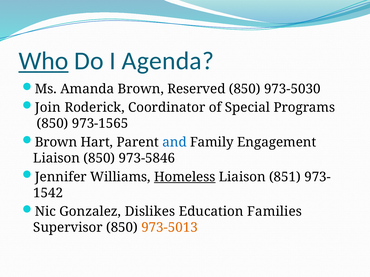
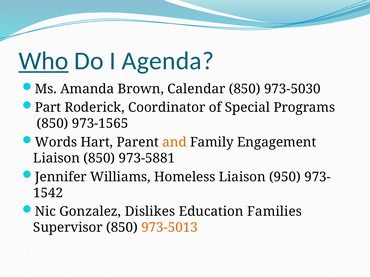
Reserved: Reserved -> Calendar (196, 89)
Join: Join -> Part (48, 108)
Brown: Brown -> Words (56, 142)
and colour: blue -> orange (175, 142)
973-5846: 973-5846 -> 973-5881 (147, 159)
Homeless underline: present -> none (185, 177)
851: 851 -> 950 (285, 177)
